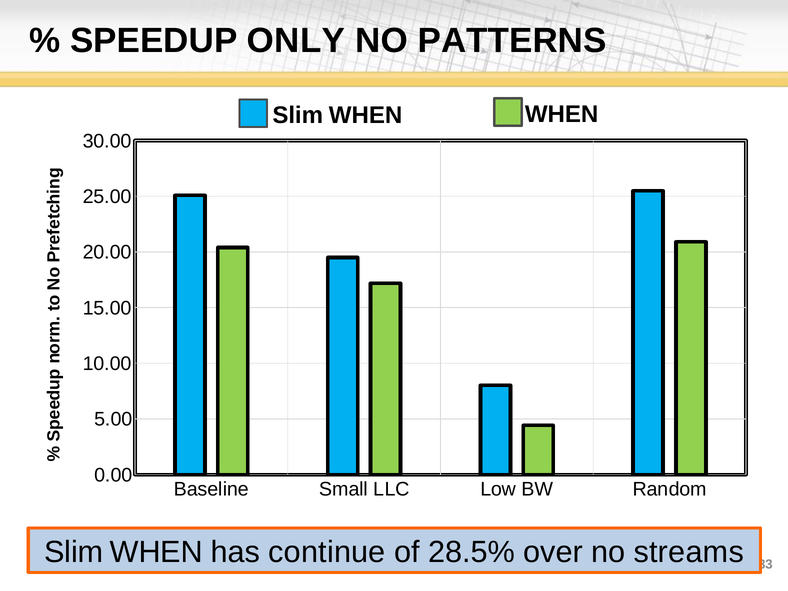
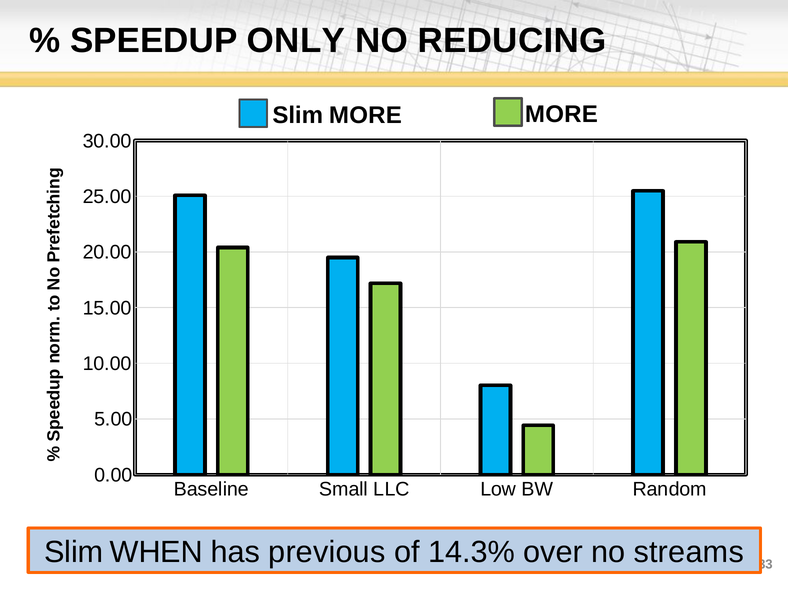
PATTERNS: PATTERNS -> REDUCING (512, 41)
WHEN: WHEN -> MORE (561, 114)
WHEN: WHEN -> MORE (365, 115)
continue: continue -> previous (327, 552)
28.5%: 28.5% -> 14.3% (471, 552)
